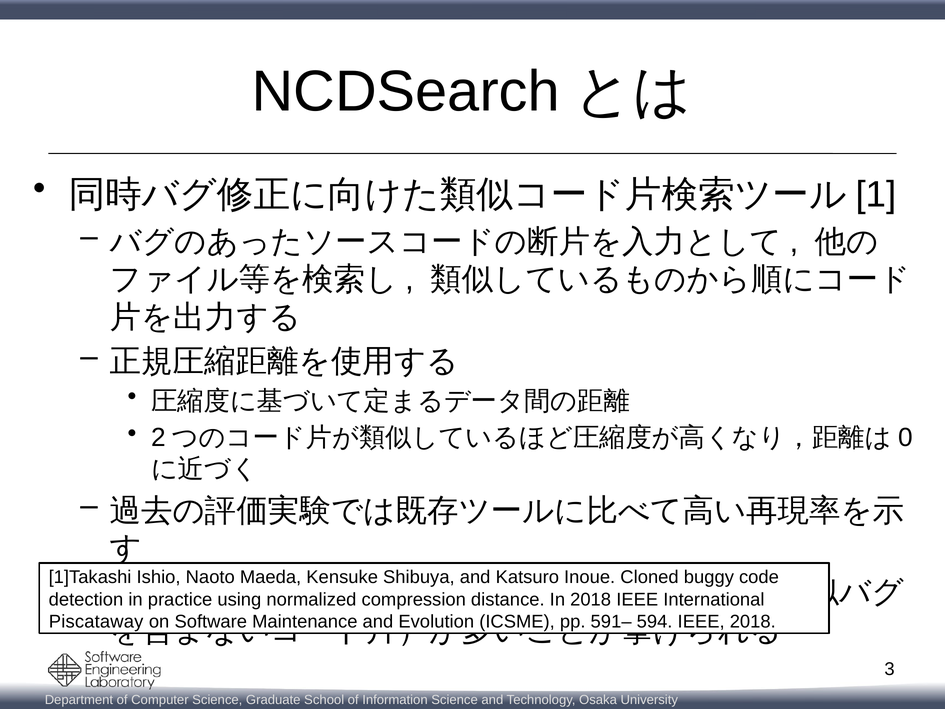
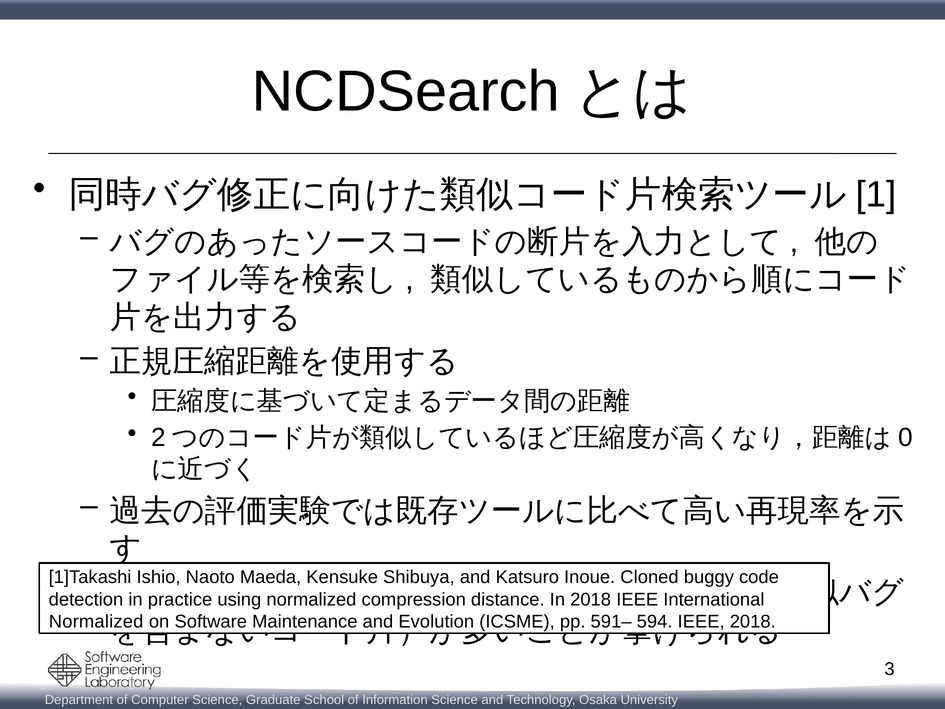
Piscataway: Piscataway -> Normalized (96, 621)
